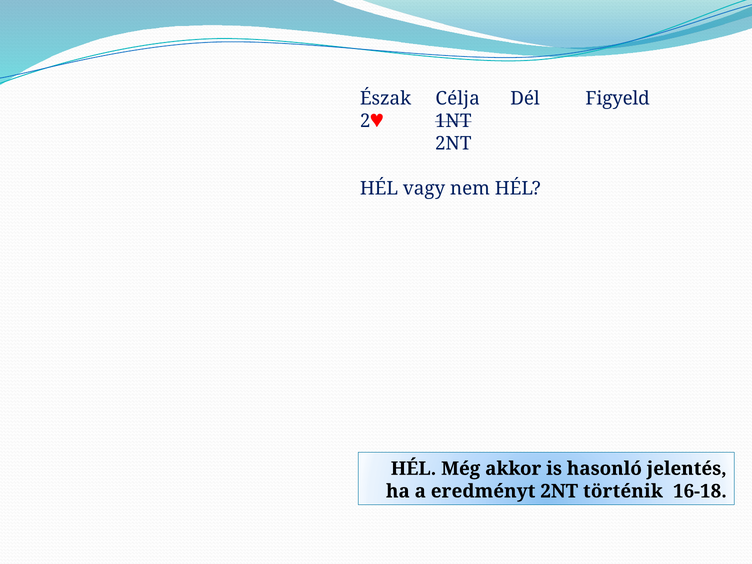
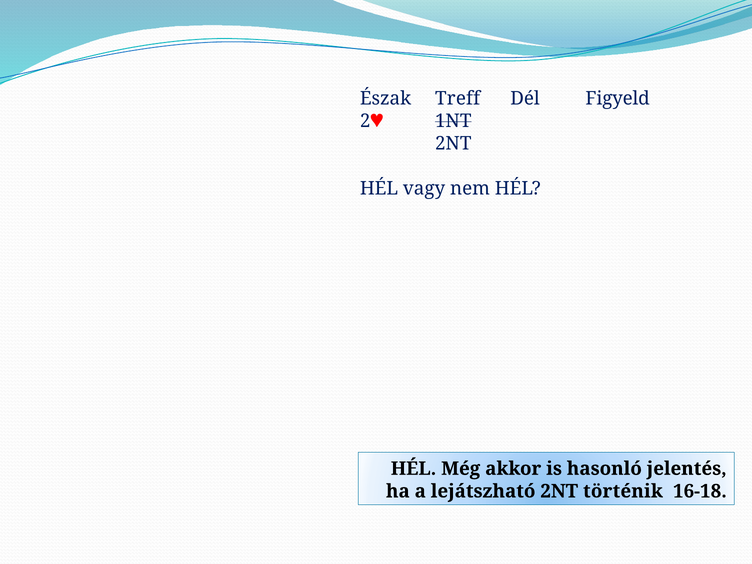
Célja: Célja -> Treff (458, 99)
eredményt: eredményt -> lejátszható (483, 491)
